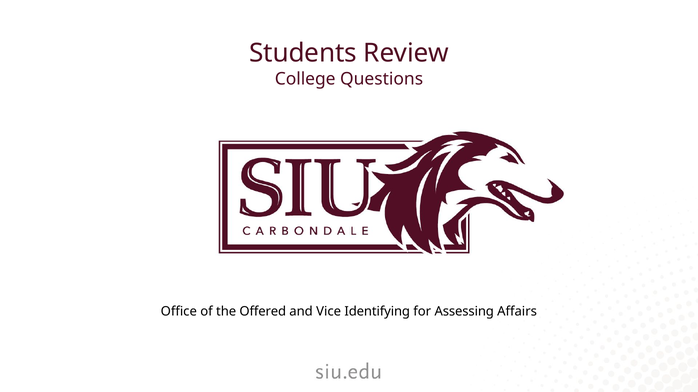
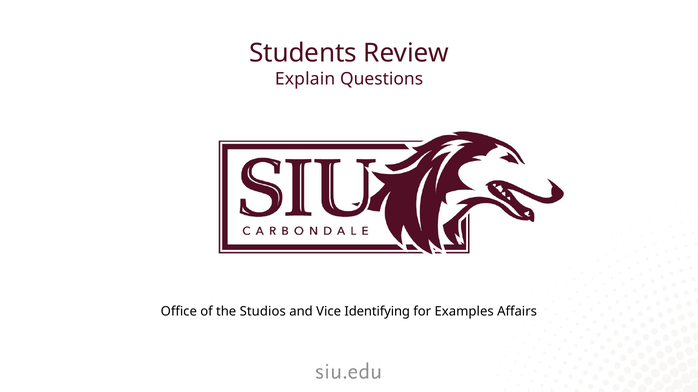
College: College -> Explain (305, 79)
Offered: Offered -> Studios (263, 312)
Assessing: Assessing -> Examples (464, 312)
